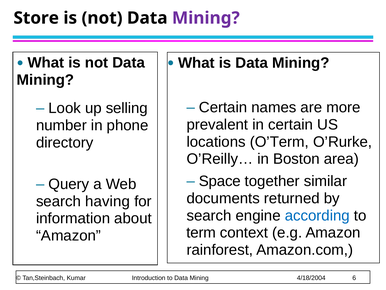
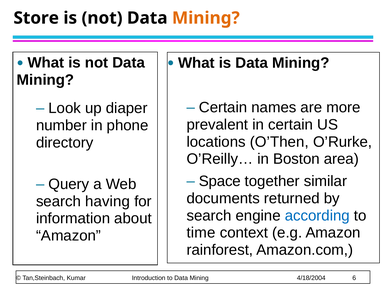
Mining colour: purple -> orange (206, 18)
selling: selling -> diaper (127, 108)
O’Term: O’Term -> O’Then (279, 142)
term: term -> time (201, 232)
